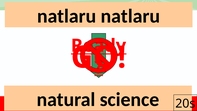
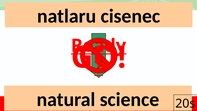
natlaru natlaru: natlaru -> cisenec (130, 16)
